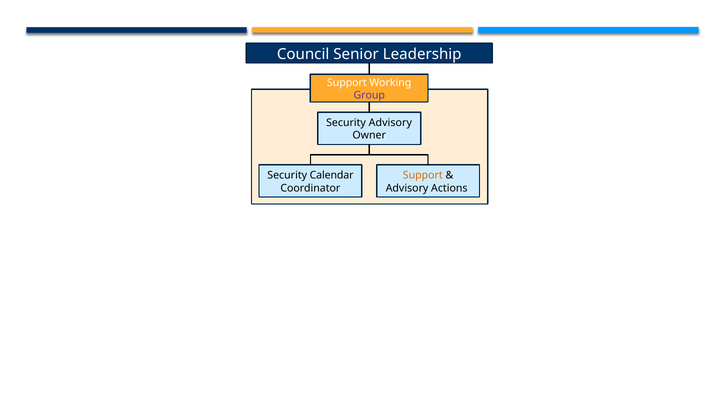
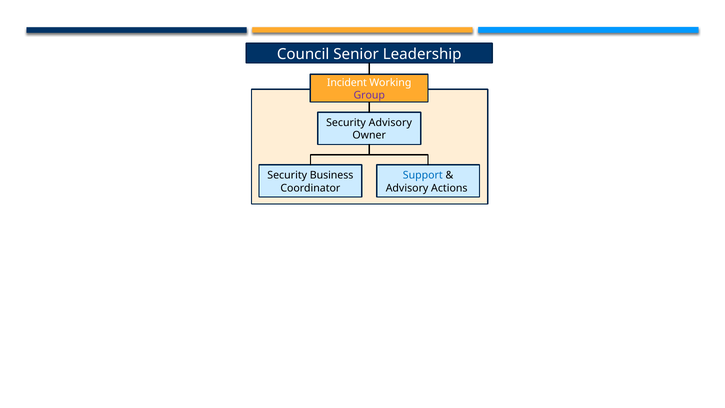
Support: Support -> Incident (347, 83)
Calendar: Calendar -> Business (332, 175)
Support colour: orange -> blue (423, 175)
